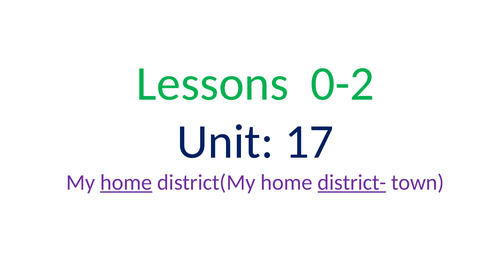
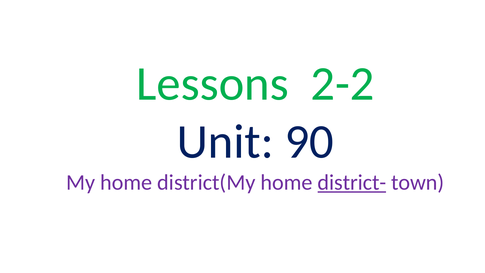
0-2: 0-2 -> 2-2 (343, 84)
17: 17 -> 90 (309, 142)
home underline: present -> none (126, 182)
